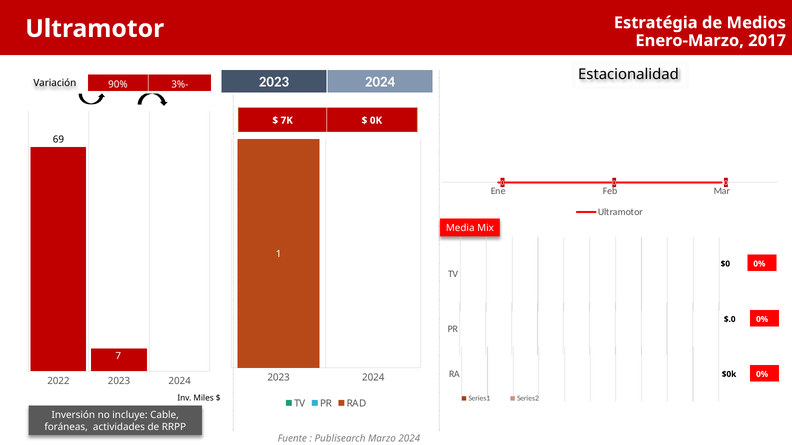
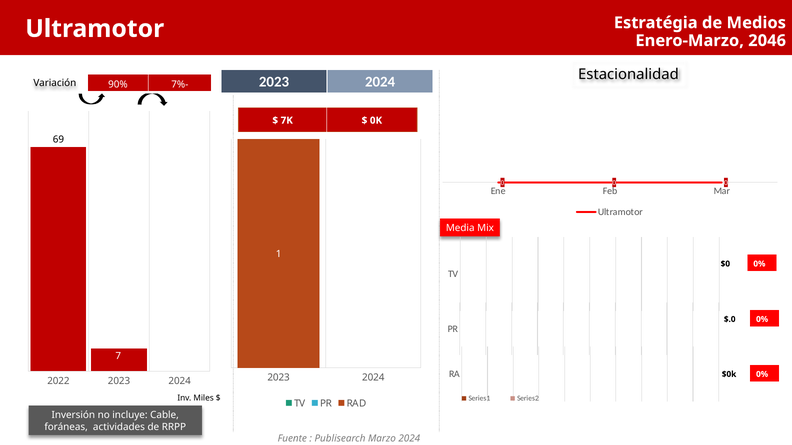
2017: 2017 -> 2046 (767, 41)
3%-: 3%- -> 7%- (180, 85)
